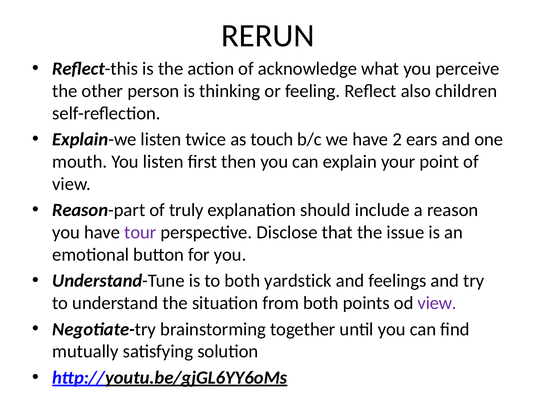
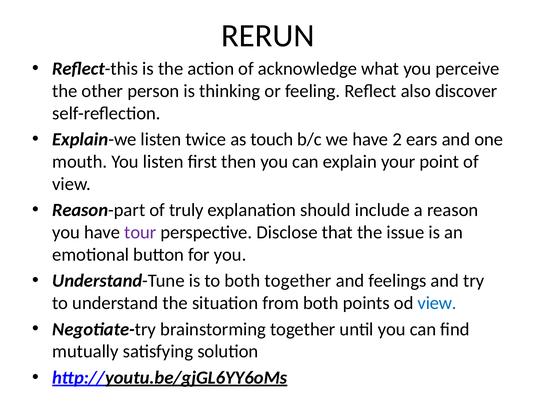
children: children -> discover (466, 91)
both yardstick: yardstick -> together (298, 281)
view colour: purple -> blue (437, 303)
